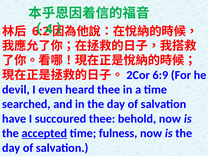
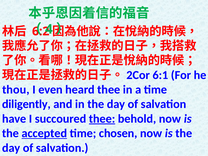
6:9: 6:9 -> 6:1 (160, 75)
devil: devil -> thou (16, 90)
searched: searched -> diligently (26, 104)
thee underline: none -> present (102, 119)
fulness: fulness -> chosen (118, 133)
